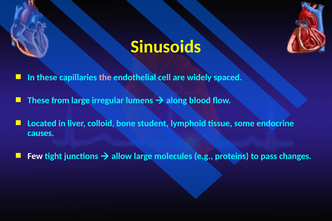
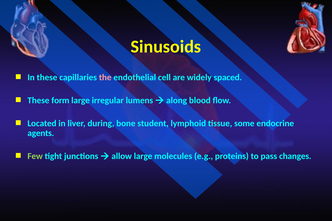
from: from -> form (60, 101)
colloid: colloid -> during (101, 124)
causes: causes -> agents (41, 133)
Few colour: white -> light green (35, 157)
